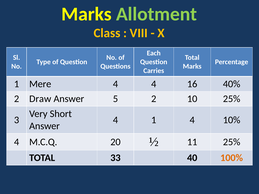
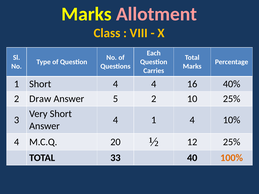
Allotment colour: light green -> pink (157, 14)
1 Mere: Mere -> Short (40, 84)
11: 11 -> 12 (192, 142)
